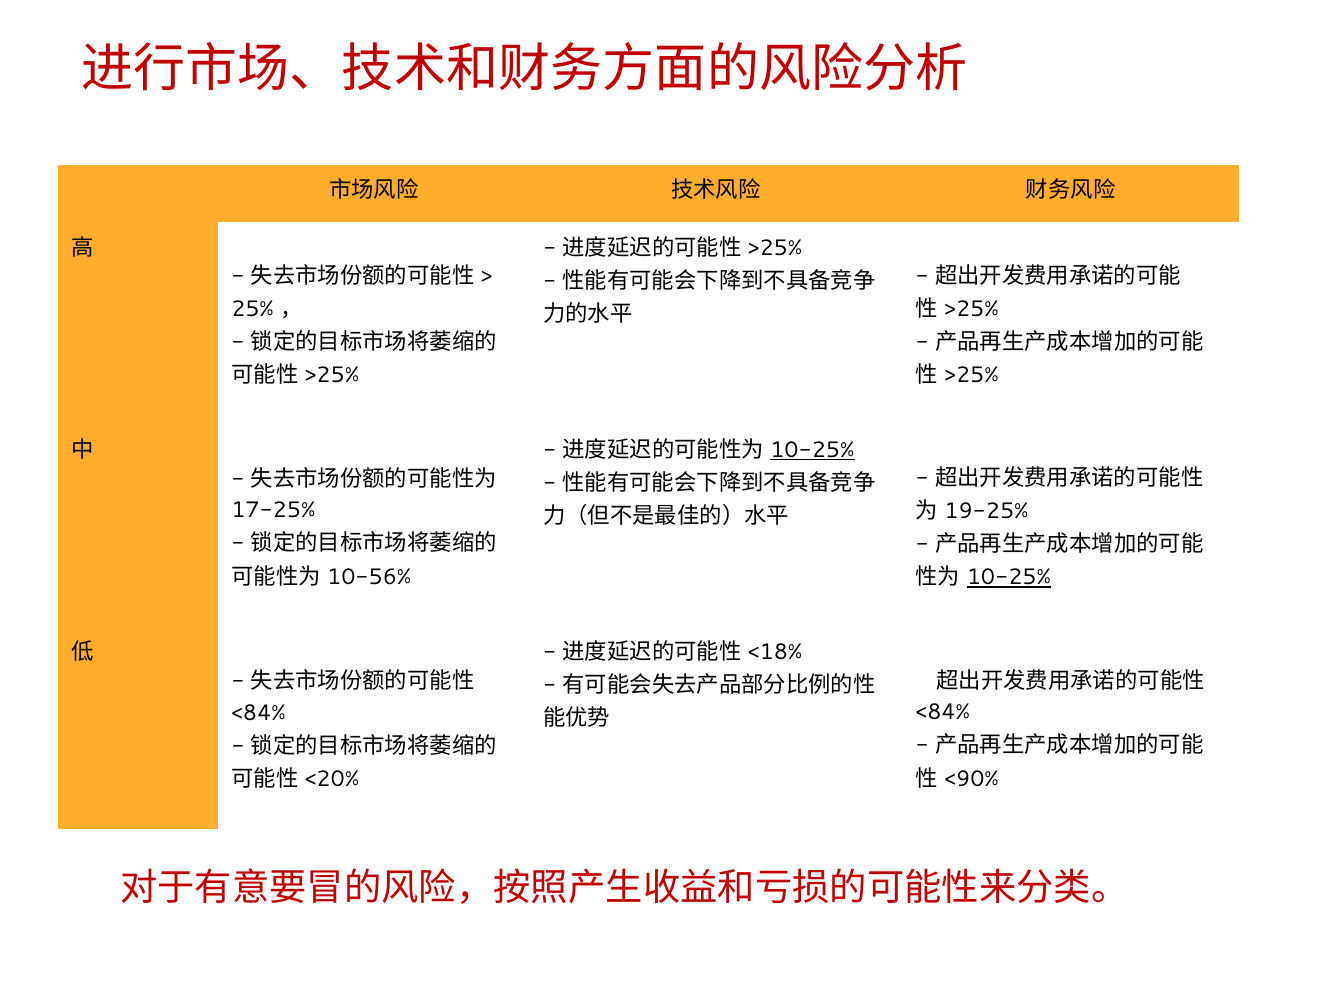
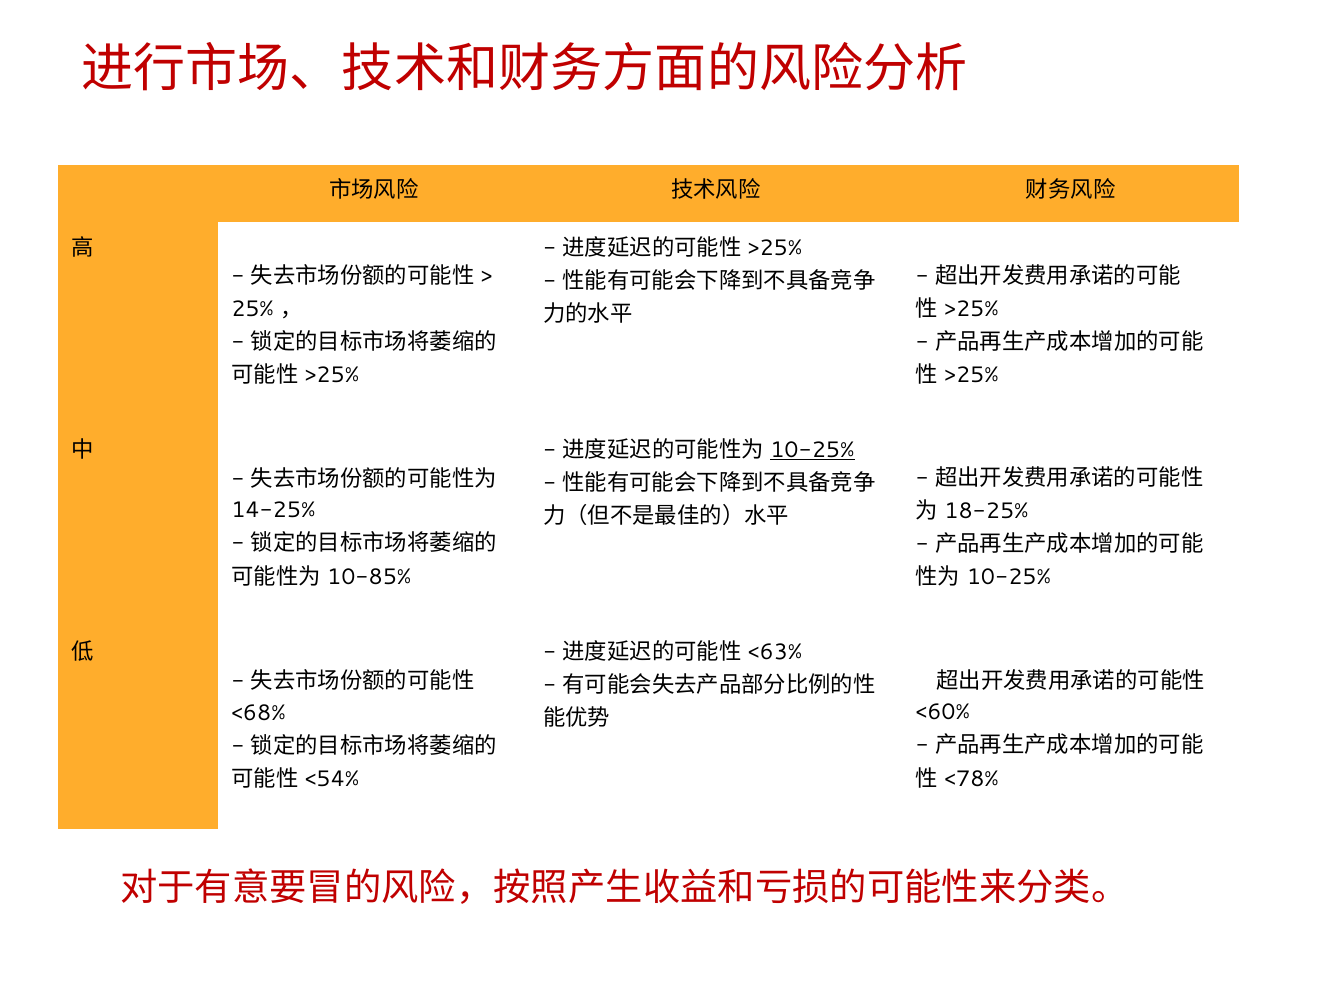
17-25%: 17-25% -> 14-25% (273, 510)
19-25%: 19-25% -> 18-25% (987, 511)
10-56%: 10-56% -> 10-85% (369, 576)
10-25% underline: present -> none (1009, 577)
<18%: <18% -> <63% (775, 652)
<84%: <84% -> <60% (943, 712)
<84%: <84% -> <68% (259, 712)
<90%: <90% -> <78% (972, 778)
<20%: <20% -> <54% (332, 779)
